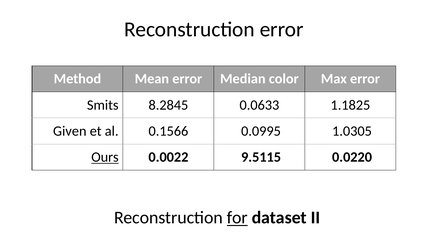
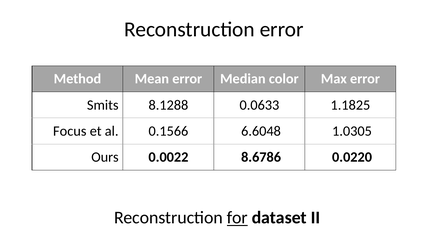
8.2845: 8.2845 -> 8.1288 (168, 105)
Given: Given -> Focus (70, 131)
0.0995: 0.0995 -> 6.6048 (261, 131)
Ours underline: present -> none (105, 157)
9.5115: 9.5115 -> 8.6786 (261, 157)
